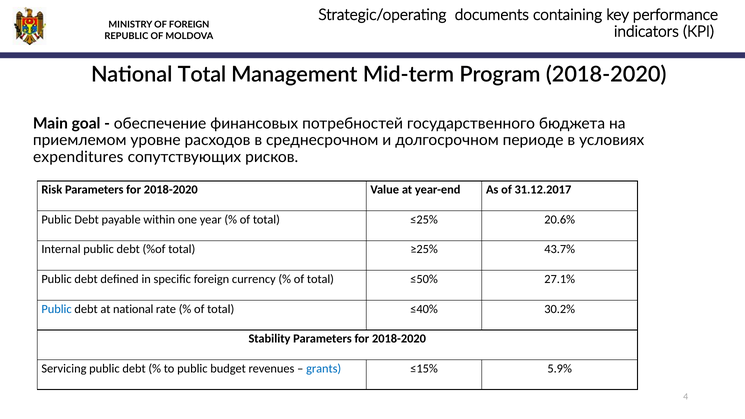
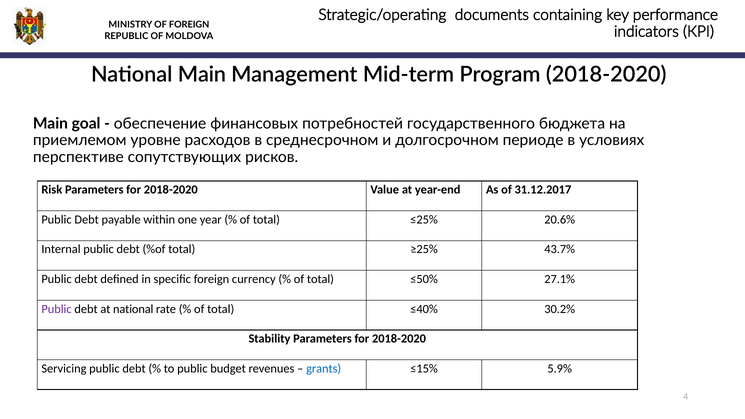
National Total: Total -> Main (202, 74)
expenditures: expenditures -> перспективе (78, 157)
Public colour: blue -> purple (57, 309)
